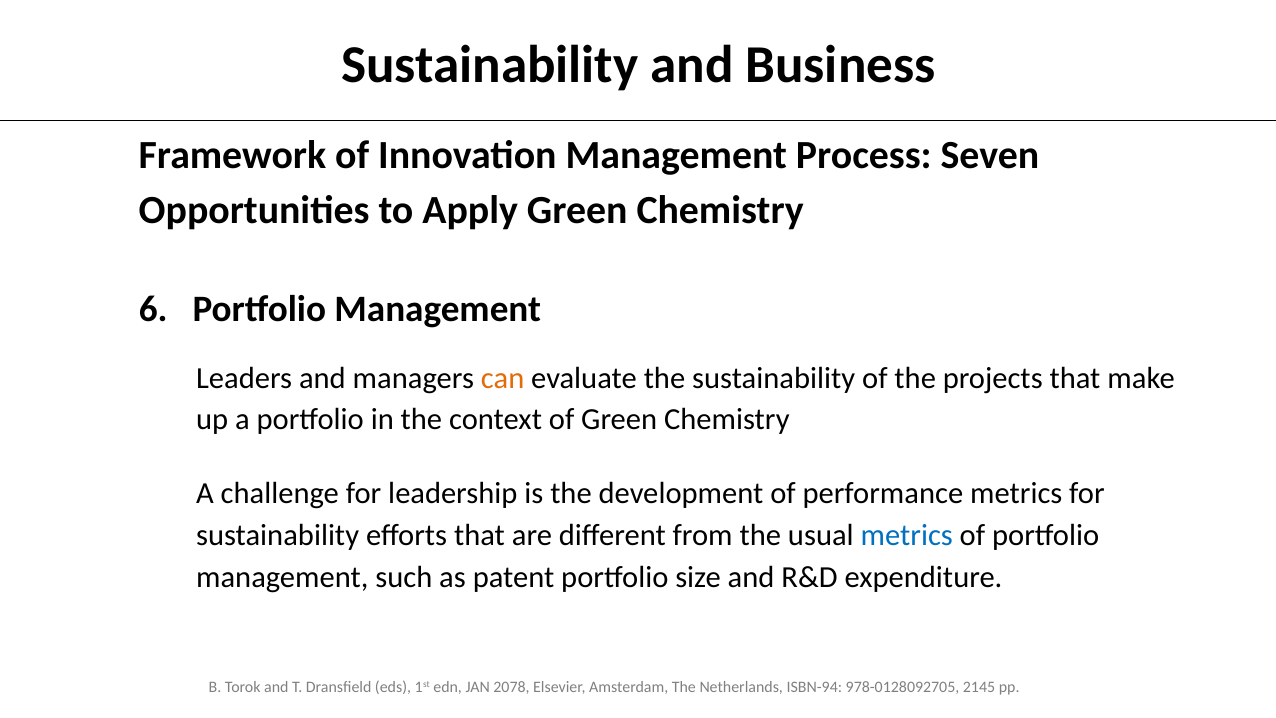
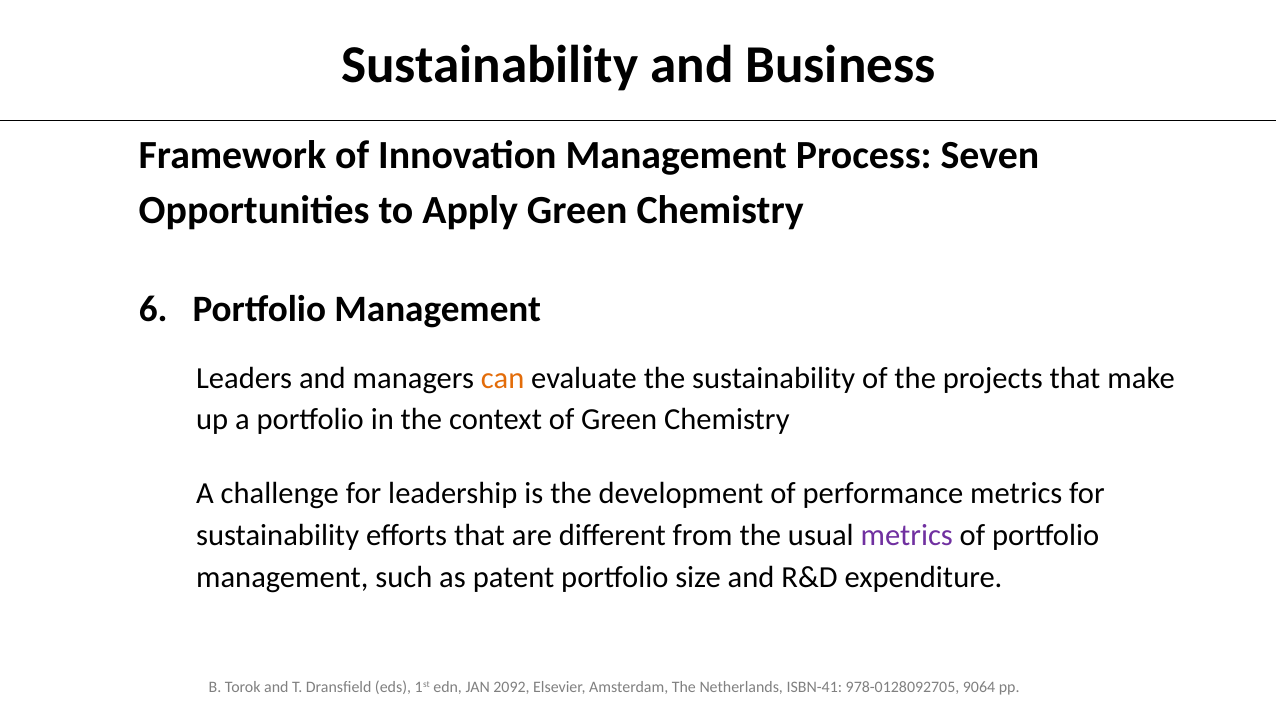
metrics colour: blue -> purple (907, 535)
2078: 2078 -> 2092 (511, 687)
ISBN-94: ISBN-94 -> ISBN-41 (814, 687)
2145: 2145 -> 9064 (979, 687)
